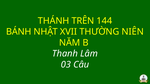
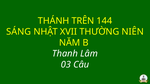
BÁNH: BÁNH -> SÁNG (19, 32)
